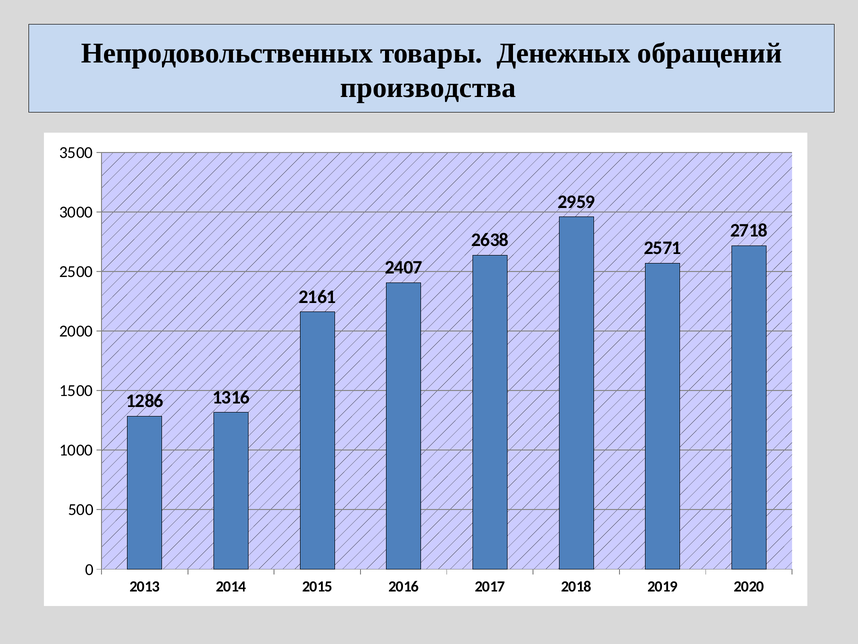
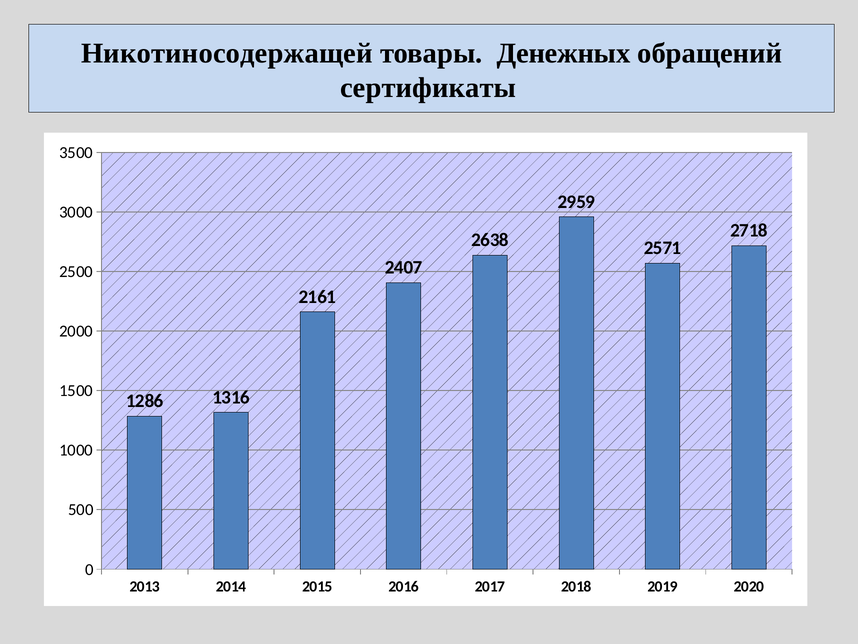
Непродовольственных: Непродовольственных -> Никотиносодержащей (227, 53)
производства: производства -> сертификаты (428, 88)
